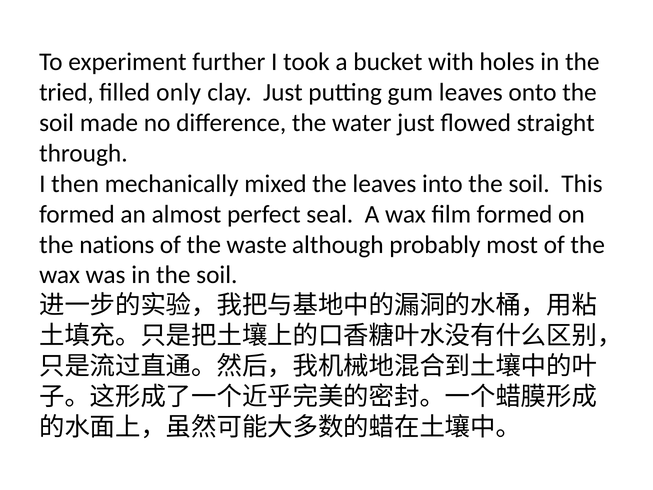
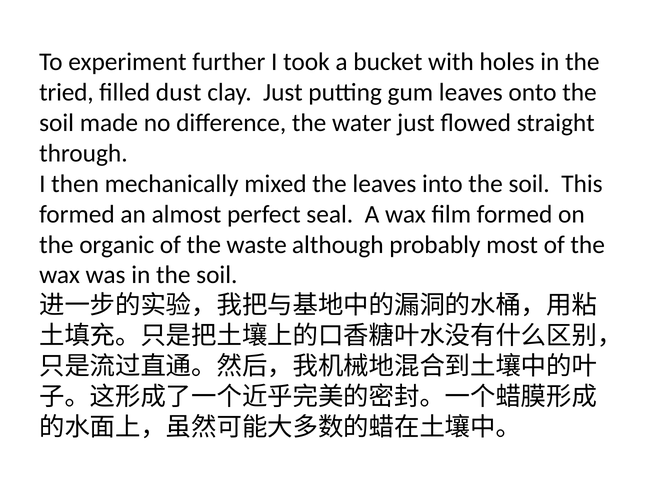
only: only -> dust (179, 92)
nations: nations -> organic (117, 245)
